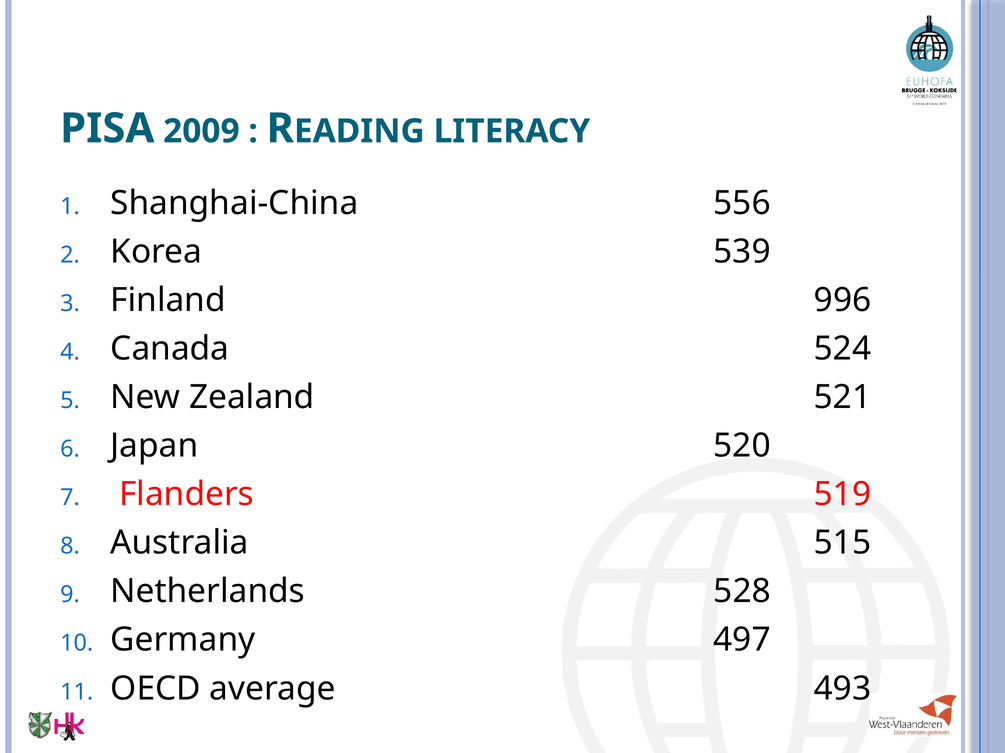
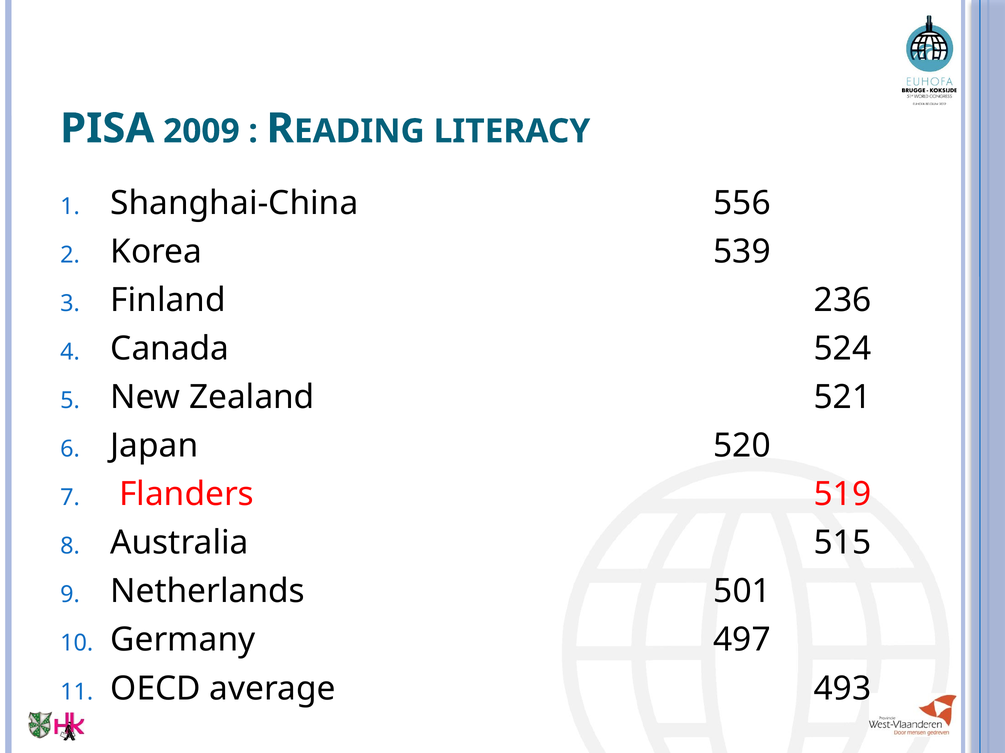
996: 996 -> 236 (843, 300)
528: 528 -> 501 (742, 592)
